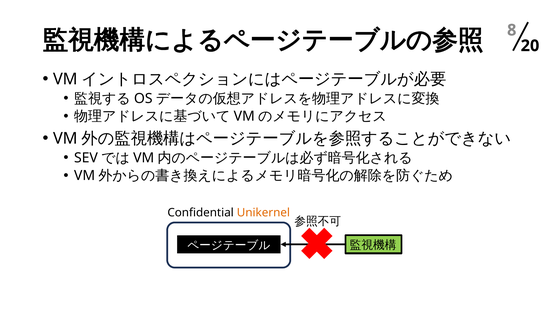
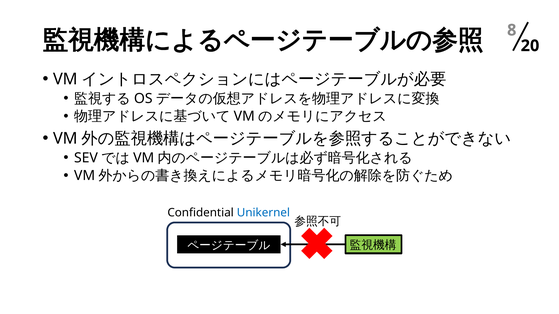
Unikernel colour: orange -> blue (263, 213)
